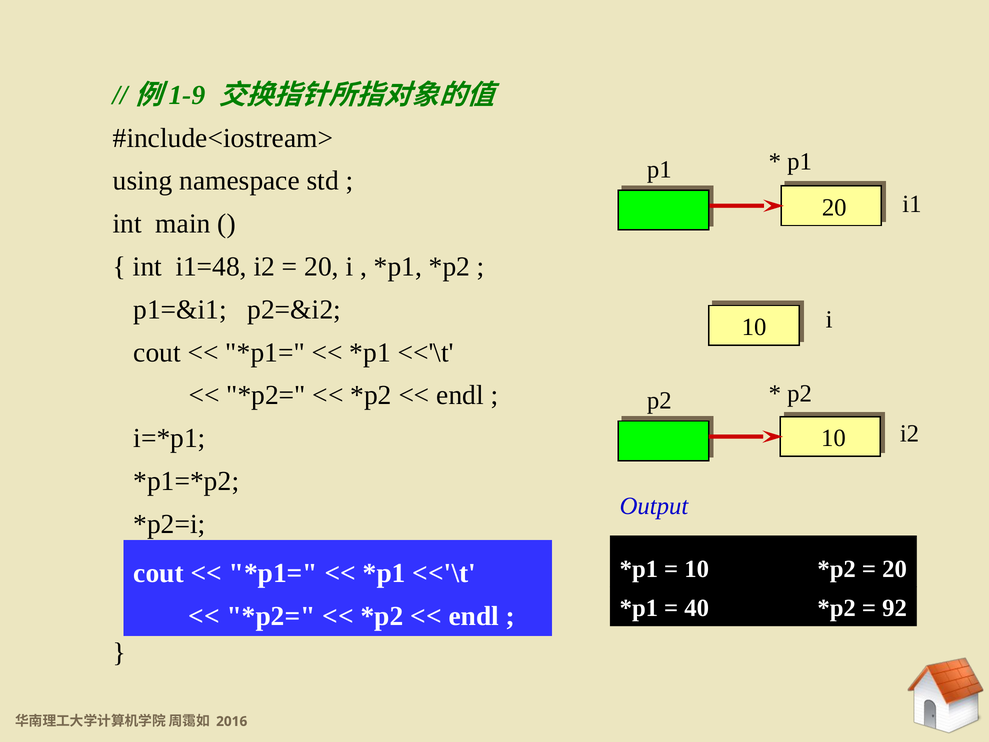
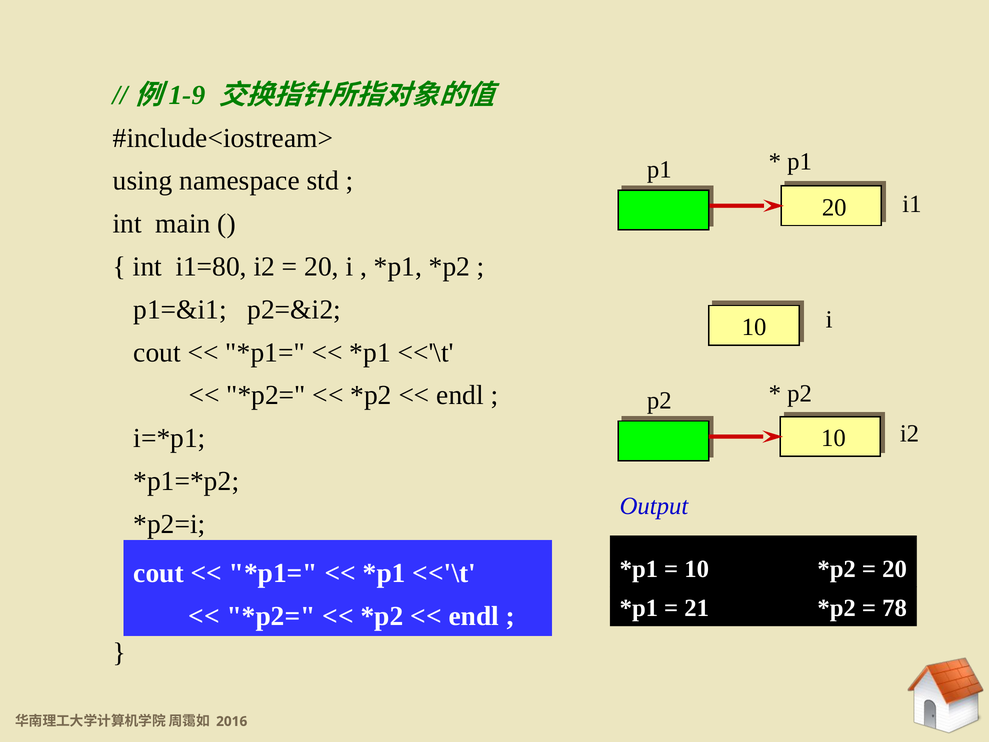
i1=48: i1=48 -> i1=80 (211, 267)
40: 40 -> 21 (697, 608)
92: 92 -> 78 (895, 608)
